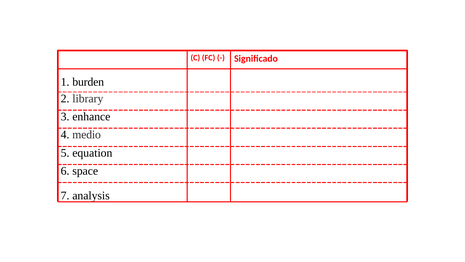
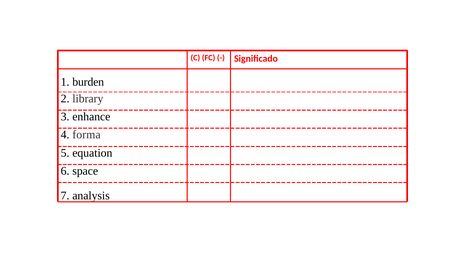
medio: medio -> forma (86, 135)
